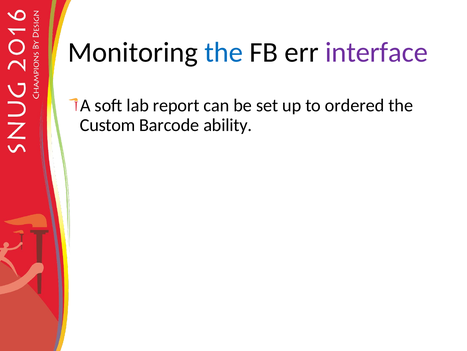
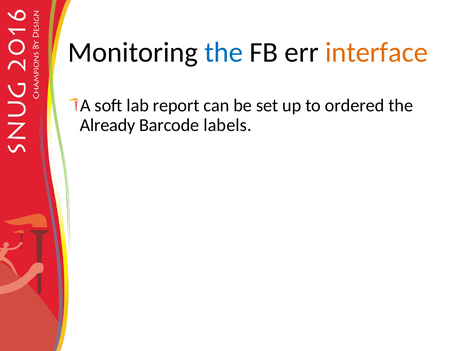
interface colour: purple -> orange (376, 52)
Custom: Custom -> Already (108, 125)
ability: ability -> labels (228, 125)
